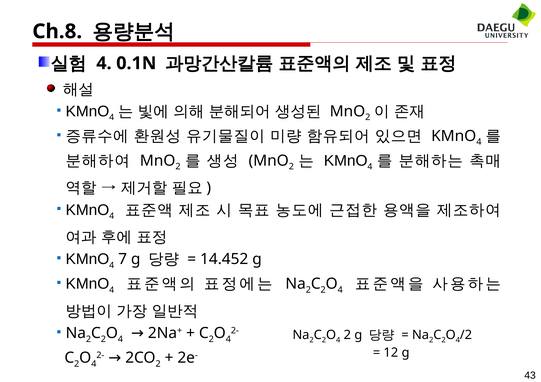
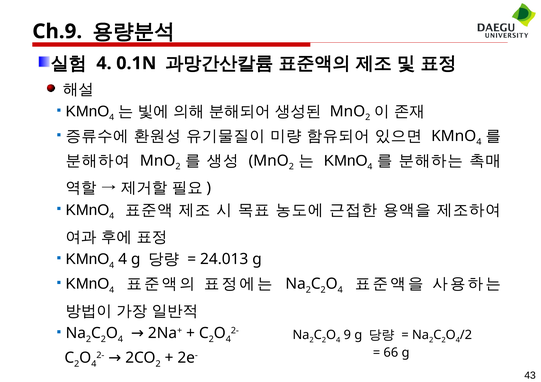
Ch.8: Ch.8 -> Ch.9 (57, 31)
4 7: 7 -> 4 (123, 260)
14.452: 14.452 -> 24.013 (224, 260)
4 2: 2 -> 9 (347, 335)
12: 12 -> 66 (391, 353)
